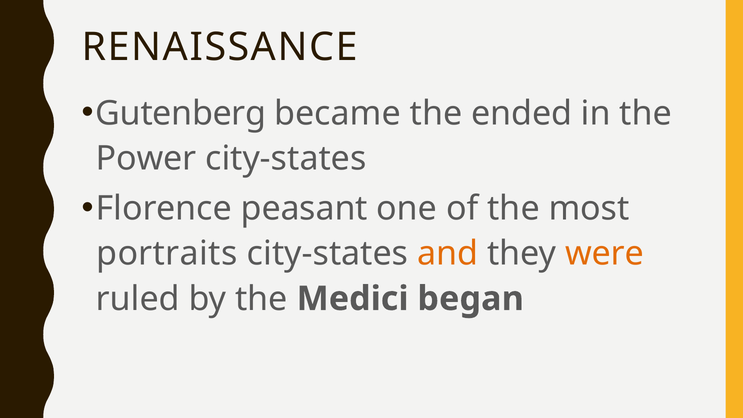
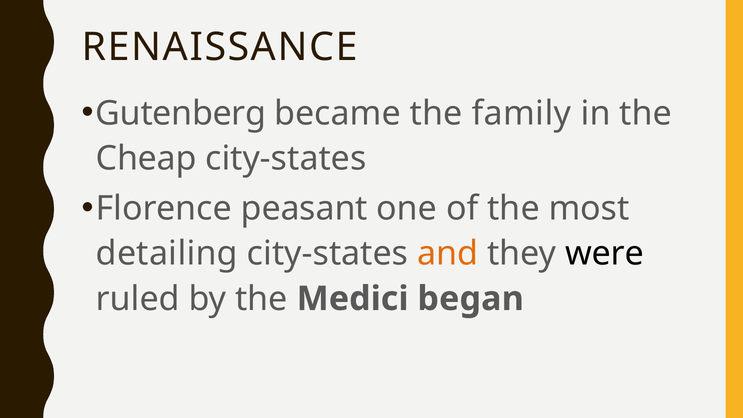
ended: ended -> family (521, 113)
Power: Power -> Cheap (146, 158)
portraits: portraits -> detailing (167, 254)
were colour: orange -> black (604, 254)
